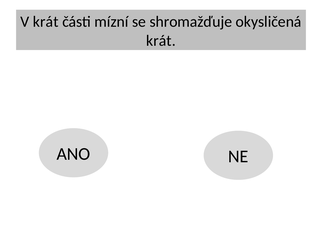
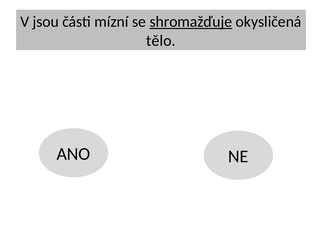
V krát: krát -> jsou (46, 22)
shromažďuje underline: none -> present (191, 22)
krát: krát -> tělo (161, 41)
